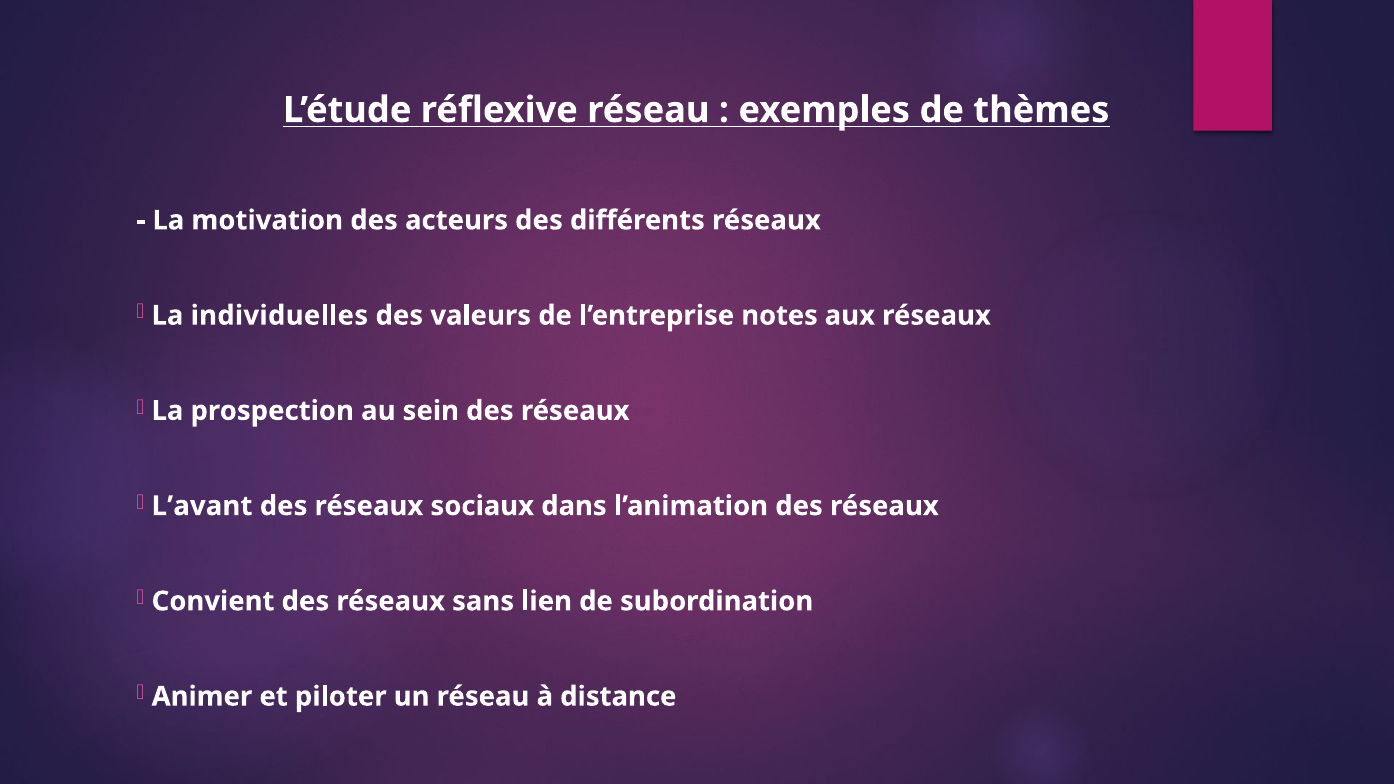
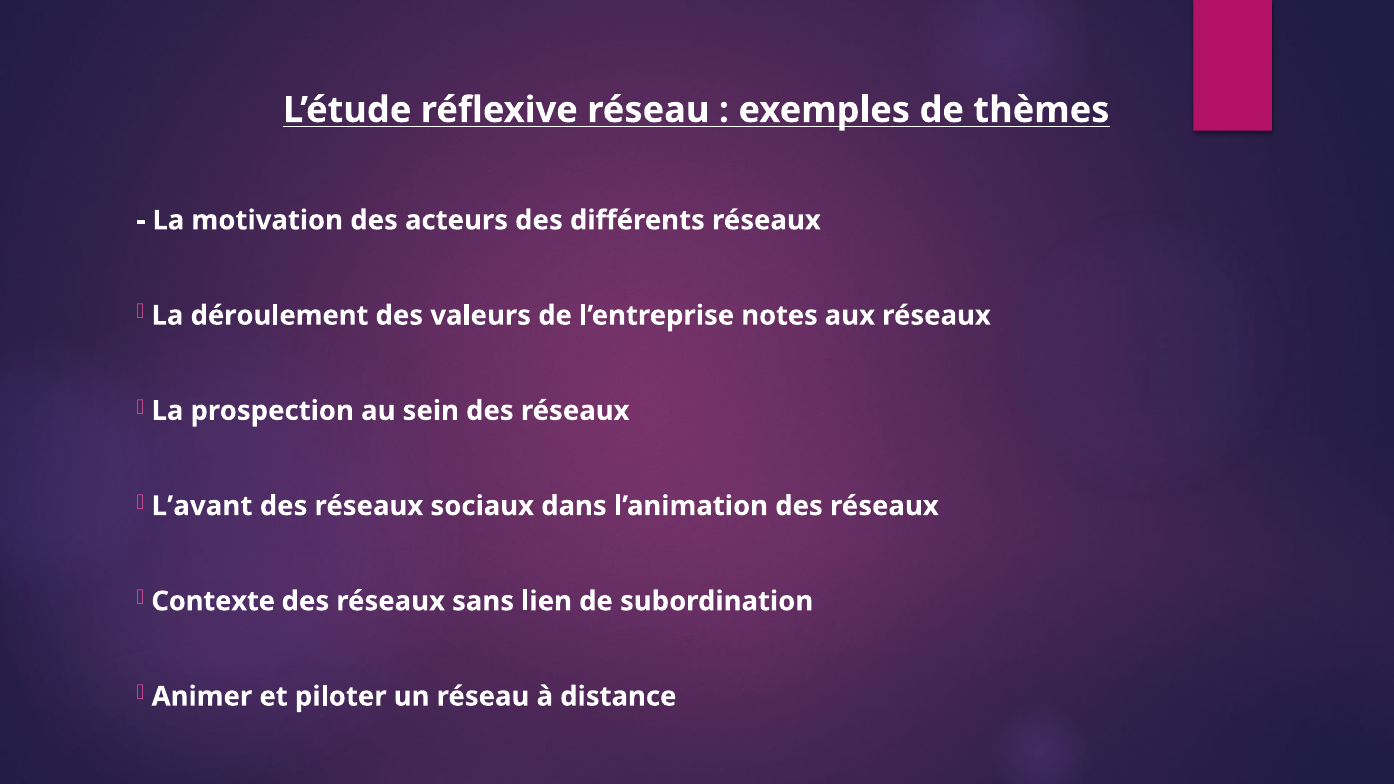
individuelles: individuelles -> déroulement (280, 316)
Convient: Convient -> Contexte (213, 601)
